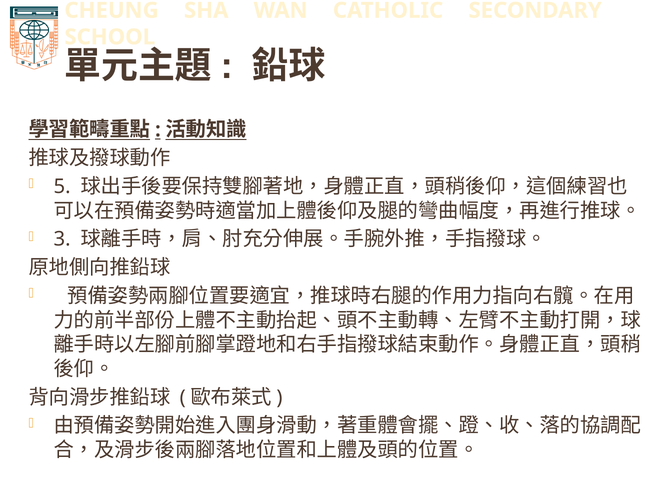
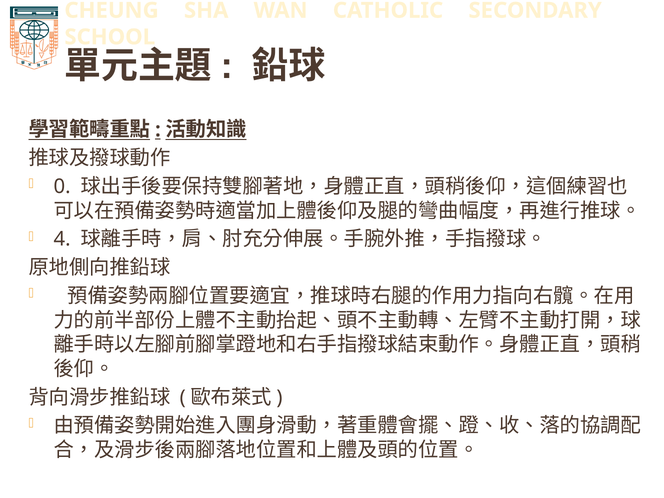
5: 5 -> 0 (62, 186)
3: 3 -> 4 (62, 239)
